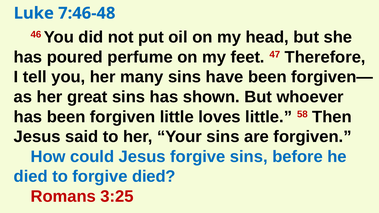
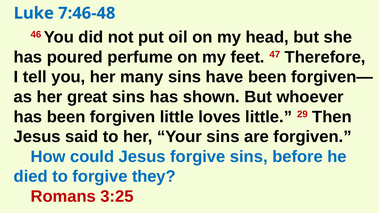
58: 58 -> 29 (302, 114)
forgive died: died -> they (154, 177)
